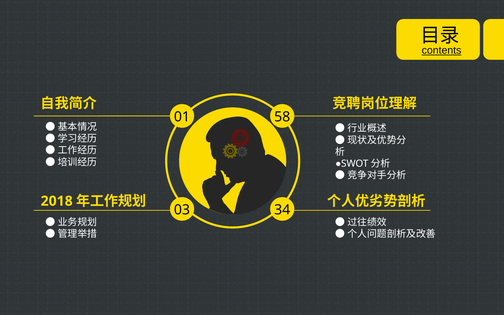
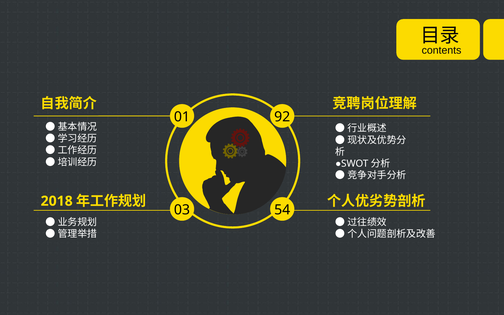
contents underline: present -> none (442, 50)
58: 58 -> 92 (282, 117)
34: 34 -> 54 (282, 210)
